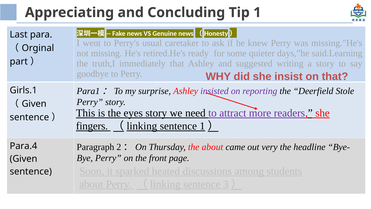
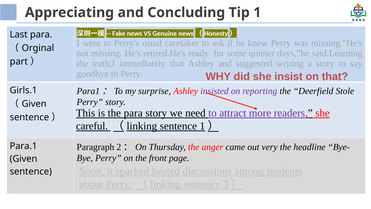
the eyes: eyes -> para (133, 113)
fingers: fingers -> careful (92, 126)
the about: about -> anger (212, 147)
Para.4: Para.4 -> Para.1 (23, 146)
